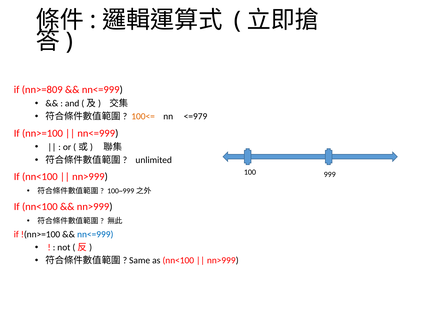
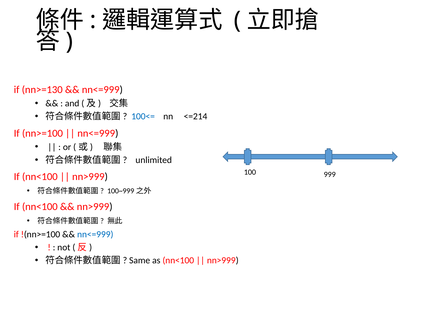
nn>=809: nn>=809 -> nn>=130 (42, 90)
100<= colour: orange -> blue (143, 117)
<=979: <=979 -> <=214 (196, 117)
